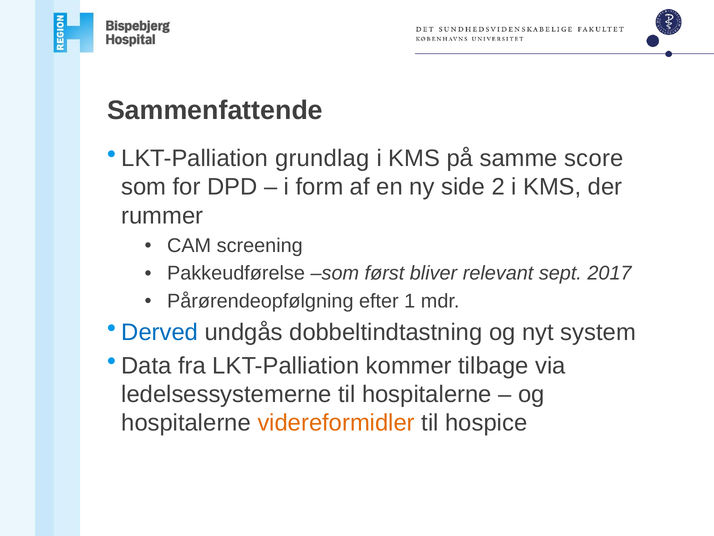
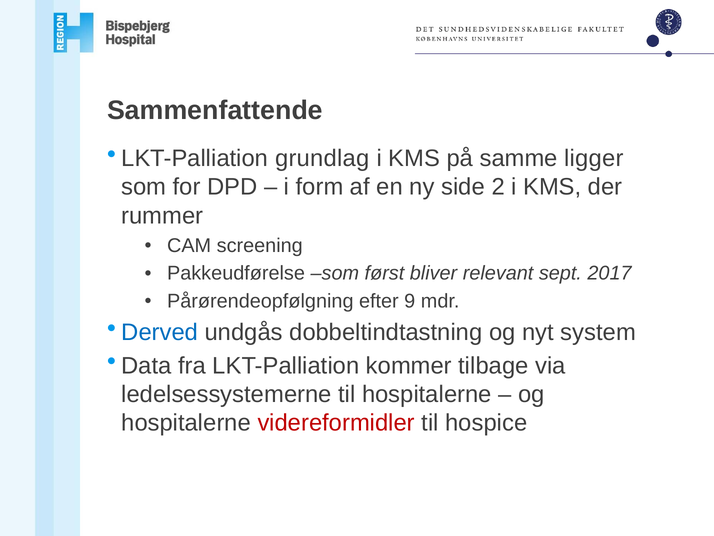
score: score -> ligger (594, 158)
1: 1 -> 9 (410, 301)
videreformidler colour: orange -> red (336, 423)
